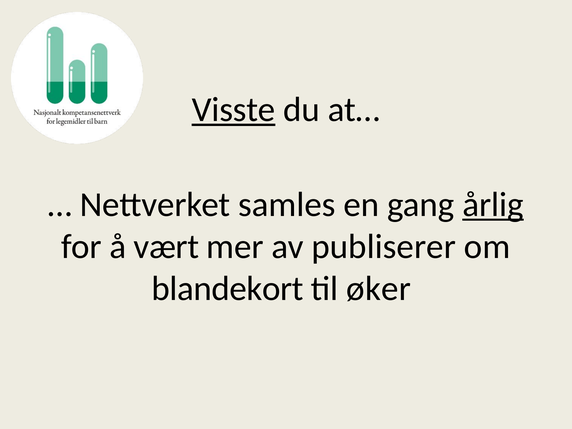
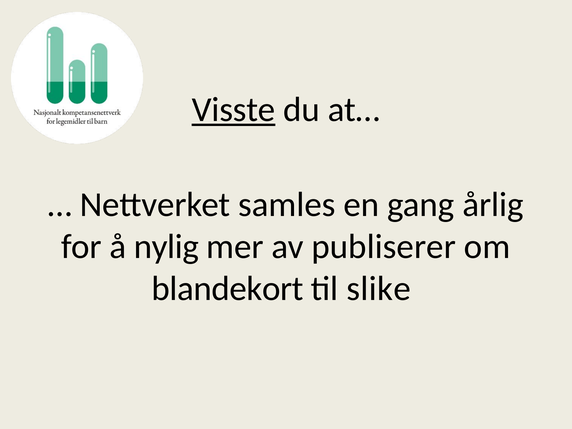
årlig underline: present -> none (493, 205)
vært: vært -> nylig (166, 247)
øker: øker -> slike (379, 289)
